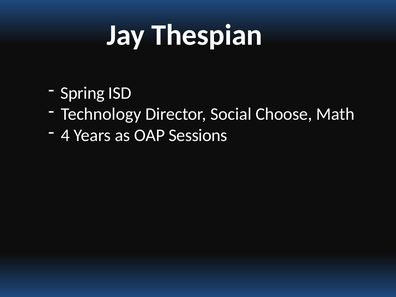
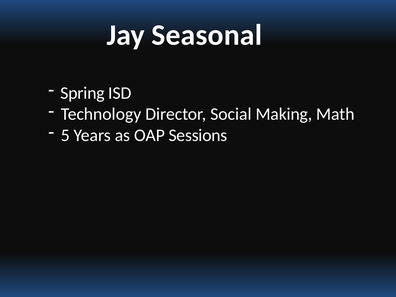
Thespian: Thespian -> Seasonal (207, 35)
Choose: Choose -> Making (284, 114)
4: 4 -> 5 (65, 135)
